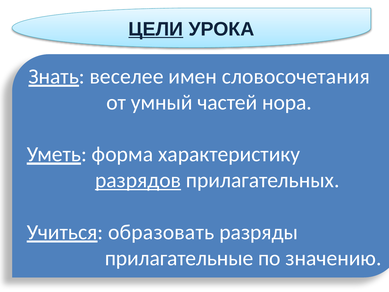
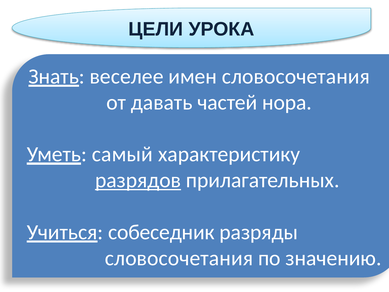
ЦЕЛИ underline: present -> none (156, 29)
умный: умный -> давать (162, 102)
форма: форма -> самый (122, 154)
образовать: образовать -> собеседник (161, 232)
прилагательные: прилагательные -> словосочетания (179, 258)
